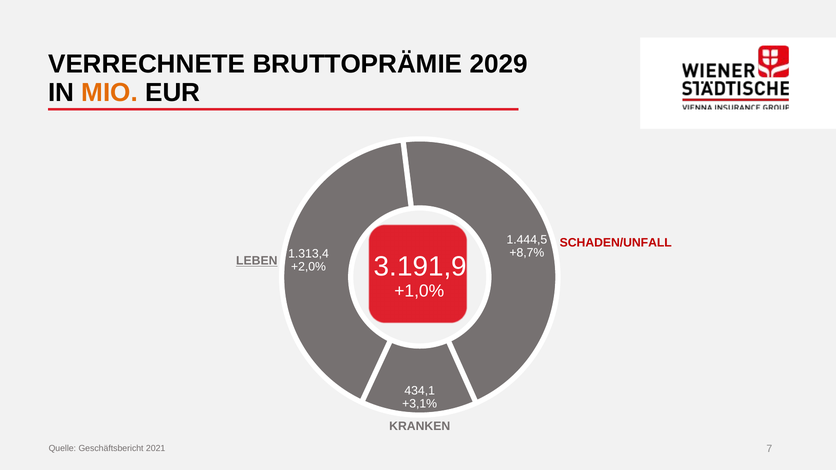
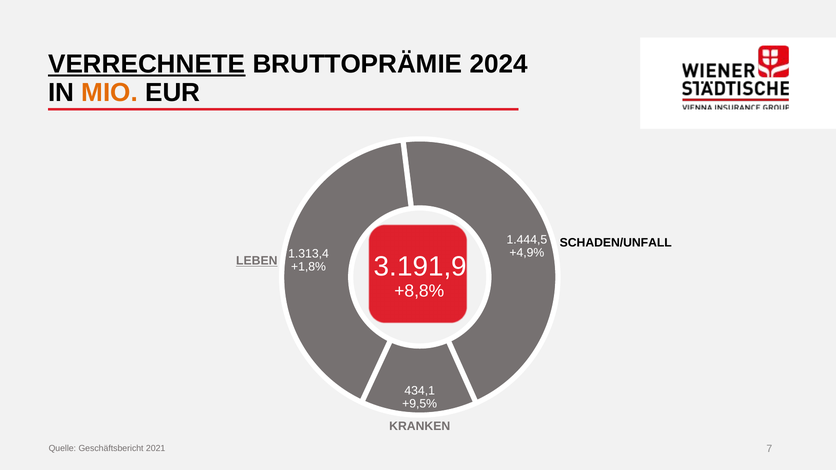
VERRECHNETE underline: none -> present (147, 64)
2029: 2029 -> 2024 (499, 64)
SCHADEN/UNFALL colour: red -> black (616, 243)
+8,7%: +8,7% -> +4,9% (527, 253)
+2,0%: +2,0% -> +1,8% (309, 267)
+1,0%: +1,0% -> +8,8% (419, 291)
+3,1%: +3,1% -> +9,5% (420, 404)
